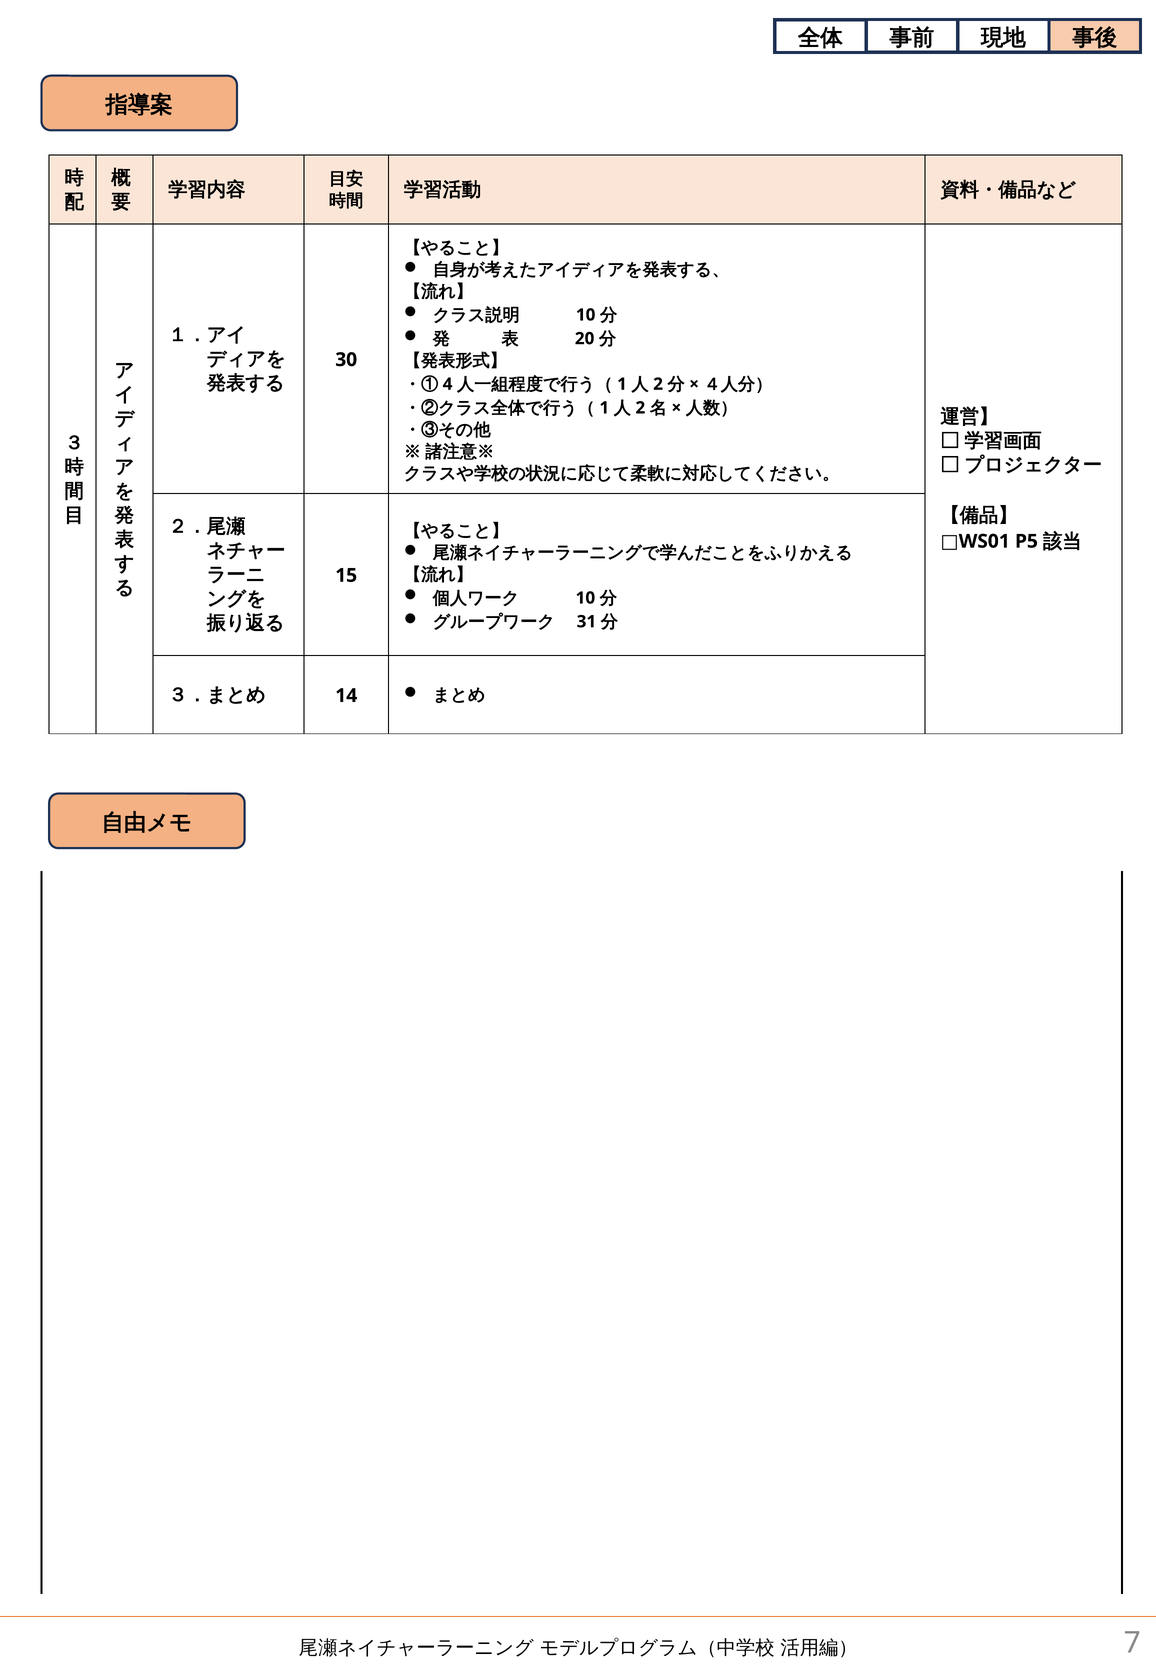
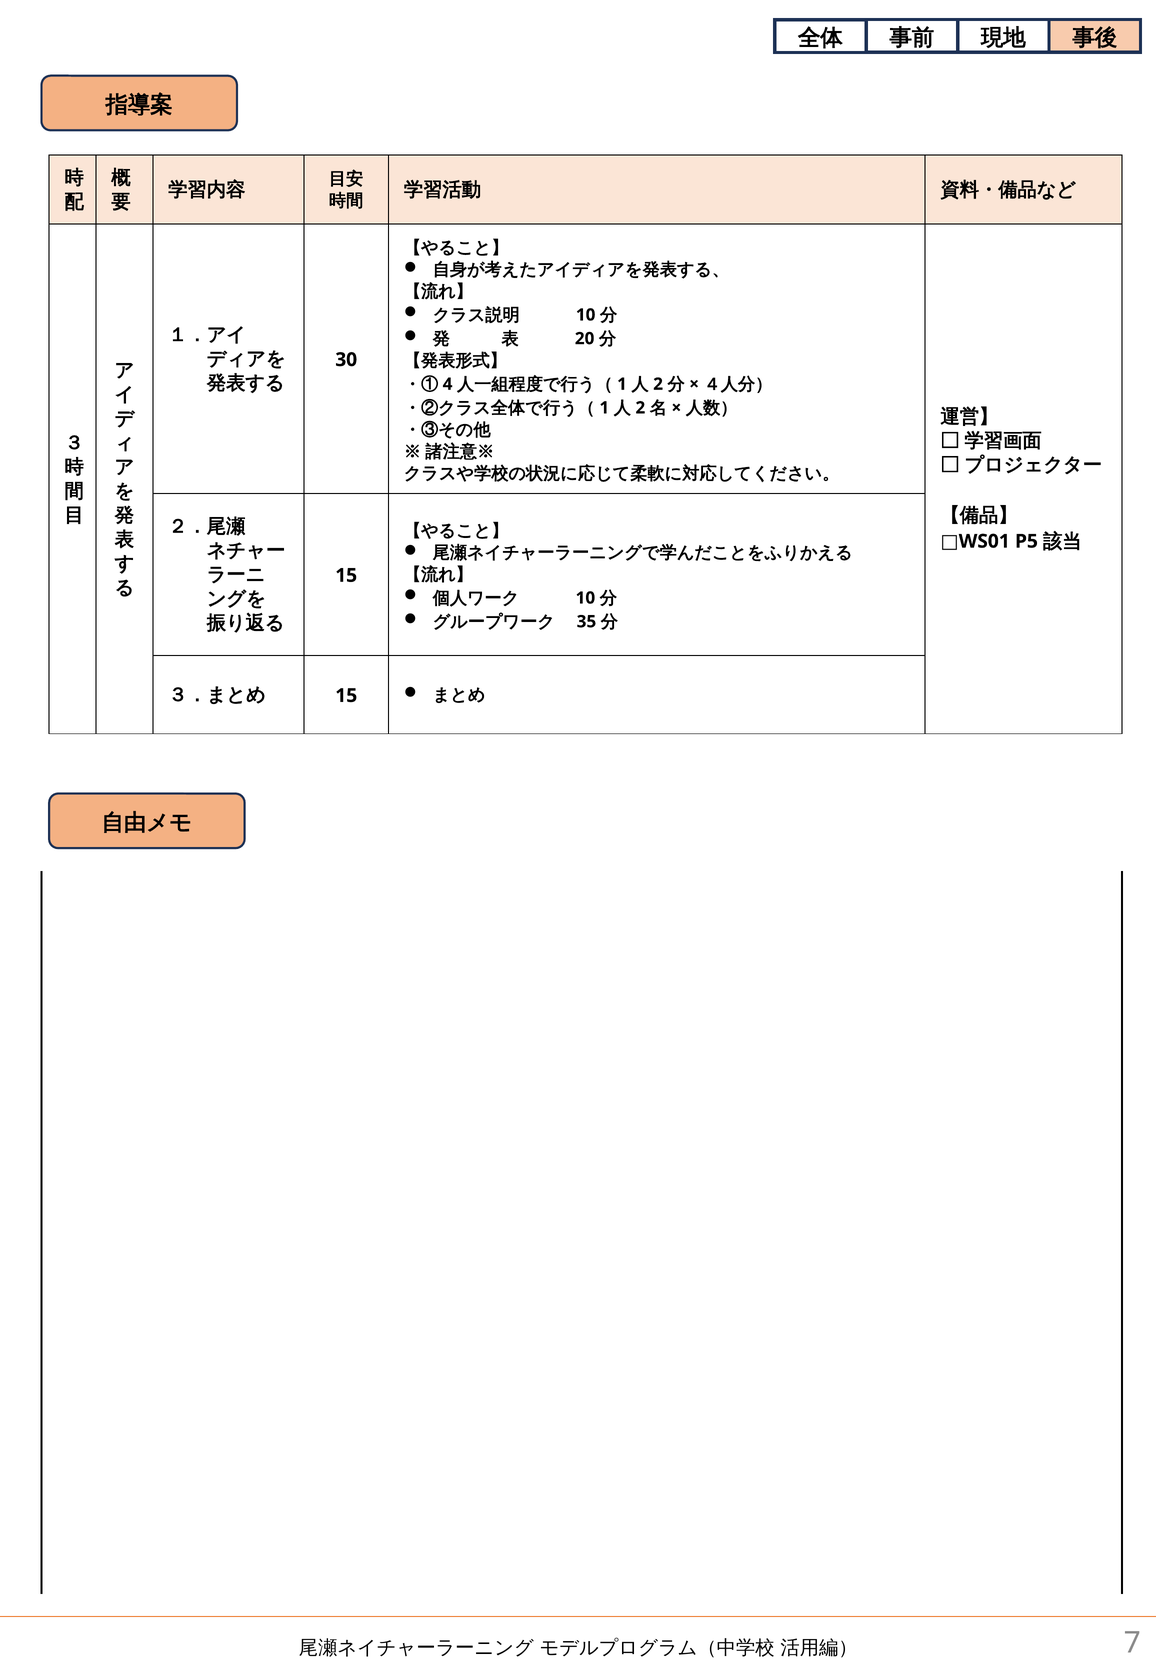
31: 31 -> 35 (586, 622)
14: 14 -> 15 (346, 696)
